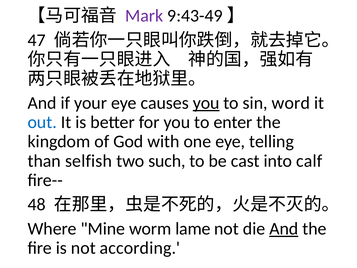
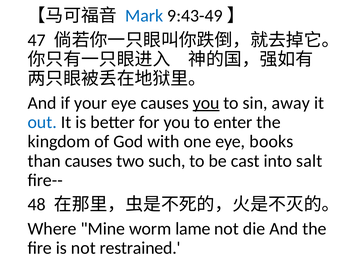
Mark colour: purple -> blue (144, 16)
word: word -> away (291, 103)
telling: telling -> books (271, 141)
than selfish: selfish -> causes (89, 161)
calf: calf -> salt (309, 161)
And underline: present -> none (284, 229)
according: according -> restrained (140, 248)
